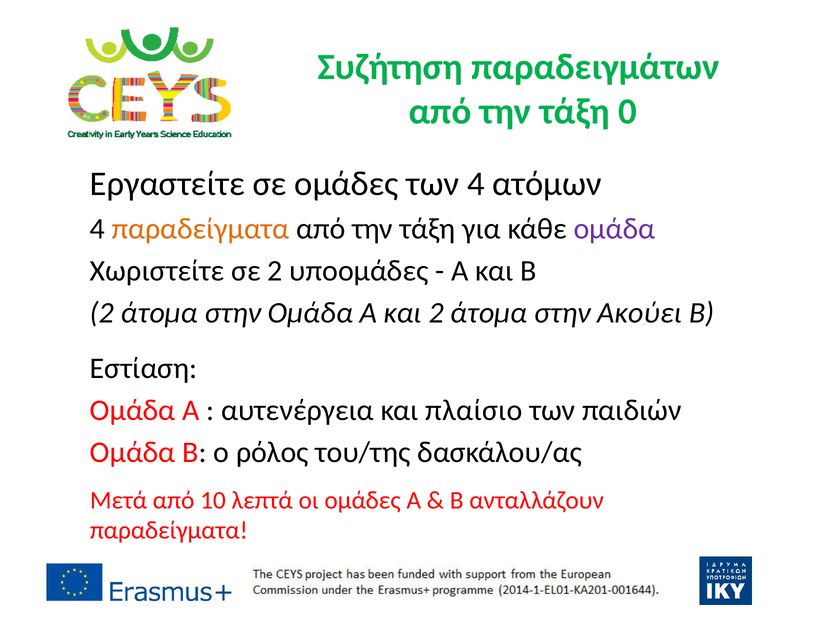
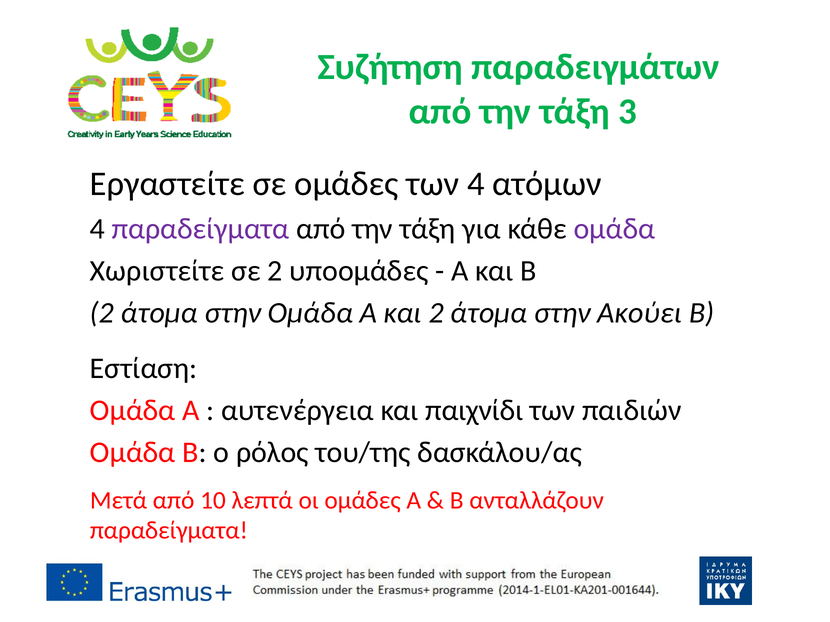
0: 0 -> 3 (627, 112)
παραδείγματα colour: orange -> purple (201, 229)
πλαίσιο: πλαίσιο -> παιχνίδι (474, 410)
